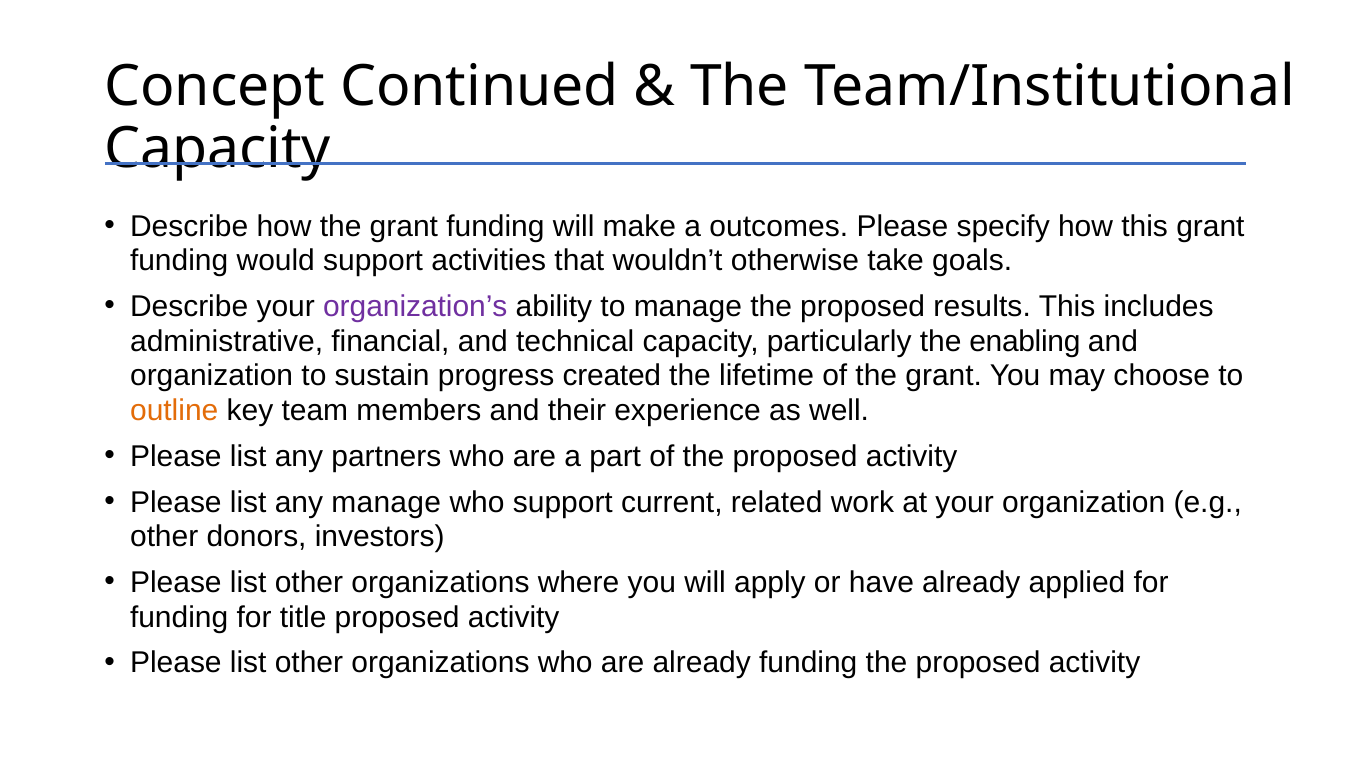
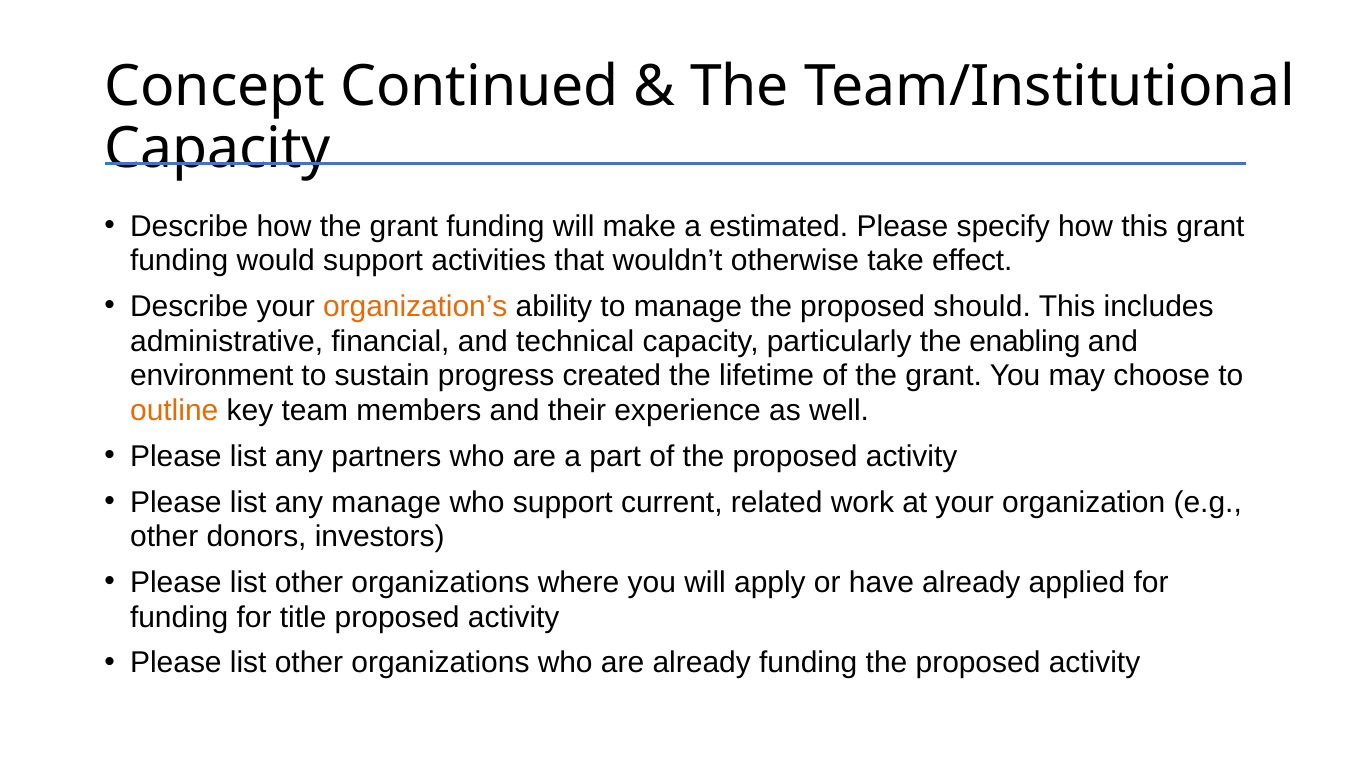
outcomes: outcomes -> estimated (779, 226)
goals: goals -> effect (972, 261)
organization’s colour: purple -> orange (415, 307)
results: results -> should (982, 307)
organization: organization -> environment (212, 376)
